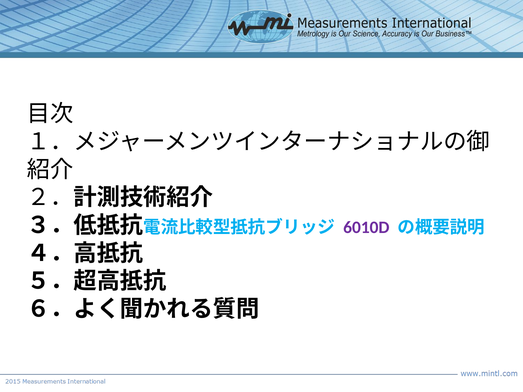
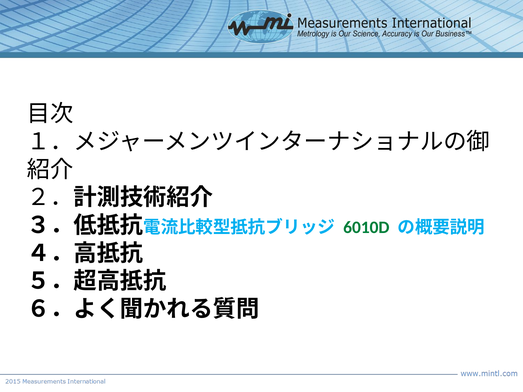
6010D colour: purple -> green (366, 228)
